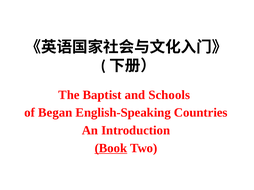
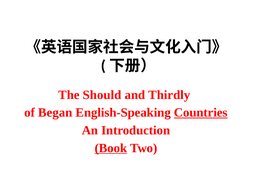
Baptist: Baptist -> Should (102, 95)
Schools: Schools -> Thirdly (169, 95)
Countries underline: none -> present (201, 113)
